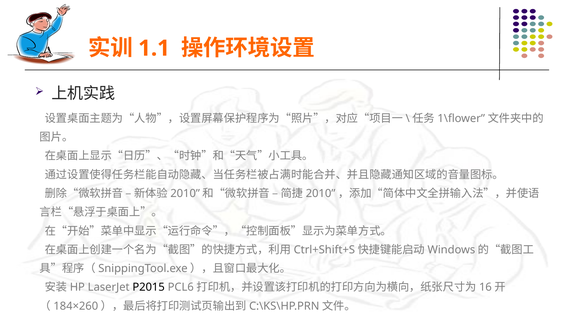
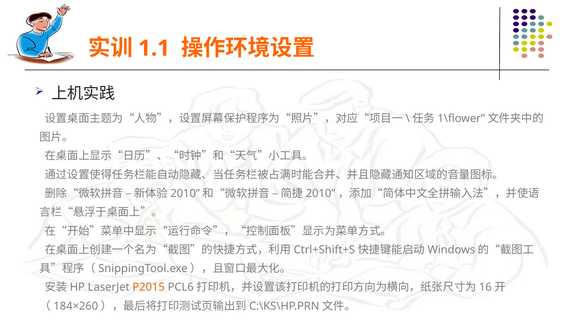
P2015 colour: black -> orange (149, 287)
